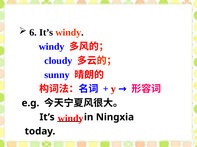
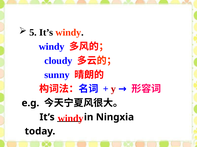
6: 6 -> 5 (33, 33)
